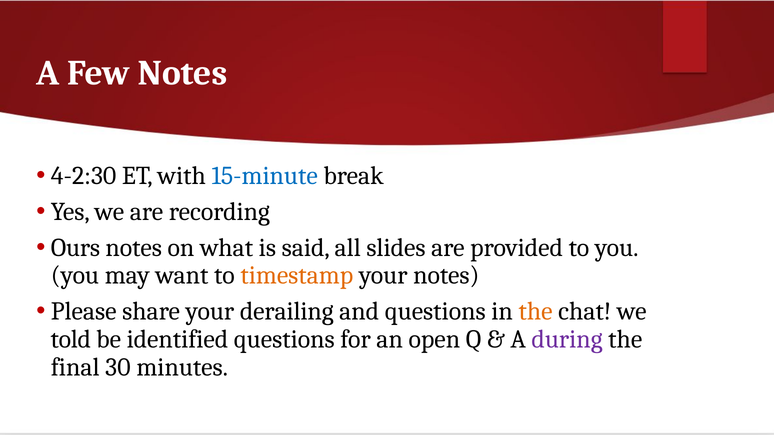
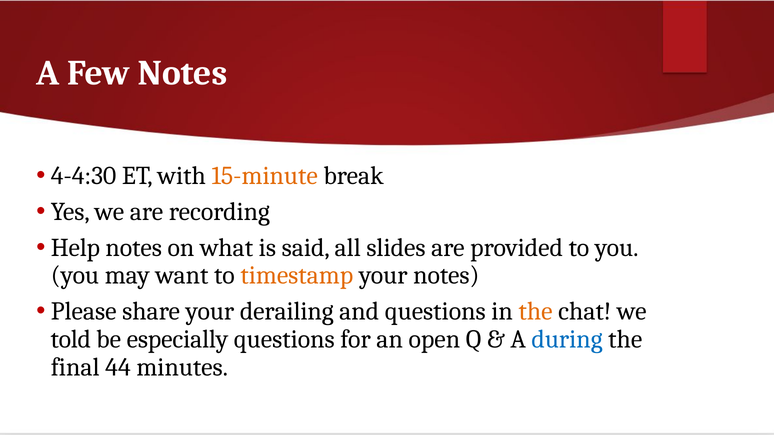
4-2:30: 4-2:30 -> 4-4:30 (84, 176)
15-minute colour: blue -> orange (265, 176)
Ours: Ours -> Help (75, 248)
identified: identified -> especially (177, 339)
during colour: purple -> blue (567, 339)
30: 30 -> 44 (118, 367)
